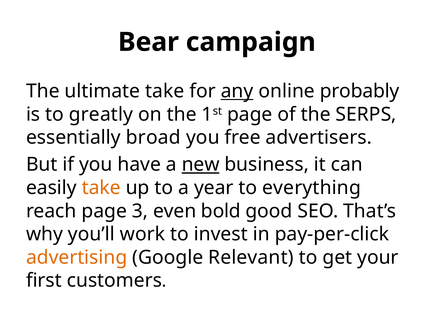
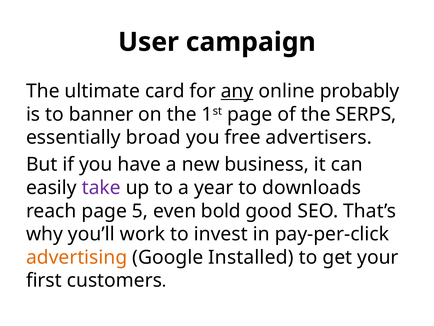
Bear: Bear -> User (148, 42)
ultimate take: take -> card (165, 91)
greatly: greatly -> banner (101, 114)
new underline: present -> none (201, 164)
take colour: orange -> purple (101, 188)
everything: everything -> downloads (312, 188)
3: 3 -> 5 (140, 211)
Relevant: Relevant -> Installed (251, 257)
